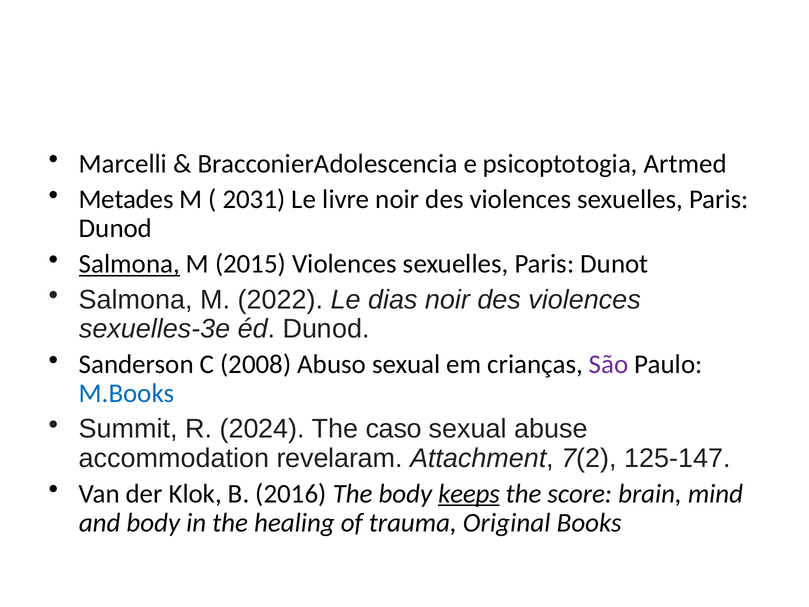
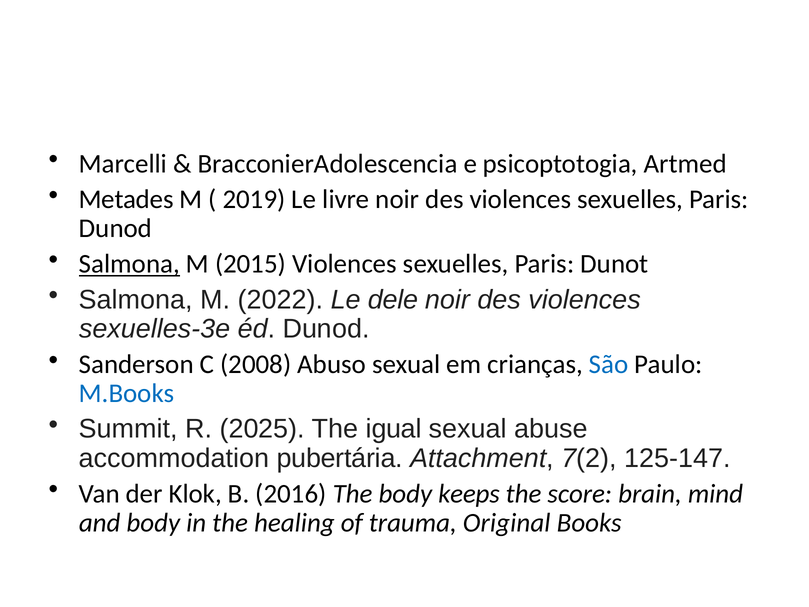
2031: 2031 -> 2019 (254, 199)
dias: dias -> dele (393, 300)
São colour: purple -> blue (609, 364)
2024: 2024 -> 2025 (262, 429)
caso: caso -> igual (394, 429)
revelaram: revelaram -> pubertária (340, 458)
keeps underline: present -> none (469, 494)
